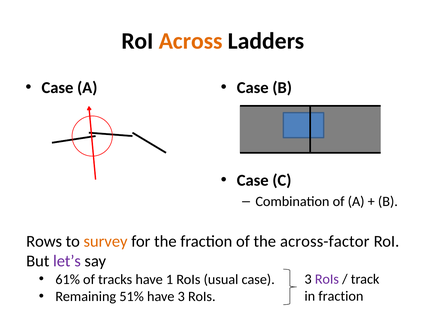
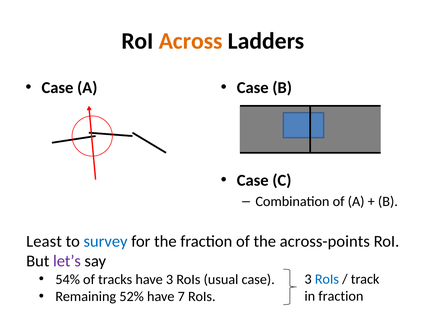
Rows: Rows -> Least (44, 242)
survey colour: orange -> blue (106, 242)
across-factor: across-factor -> across-points (325, 242)
61%: 61% -> 54% (68, 280)
have 1: 1 -> 3 (170, 280)
RoIs colour: purple -> blue (327, 279)
51%: 51% -> 52% (132, 297)
have 3: 3 -> 7 (181, 297)
